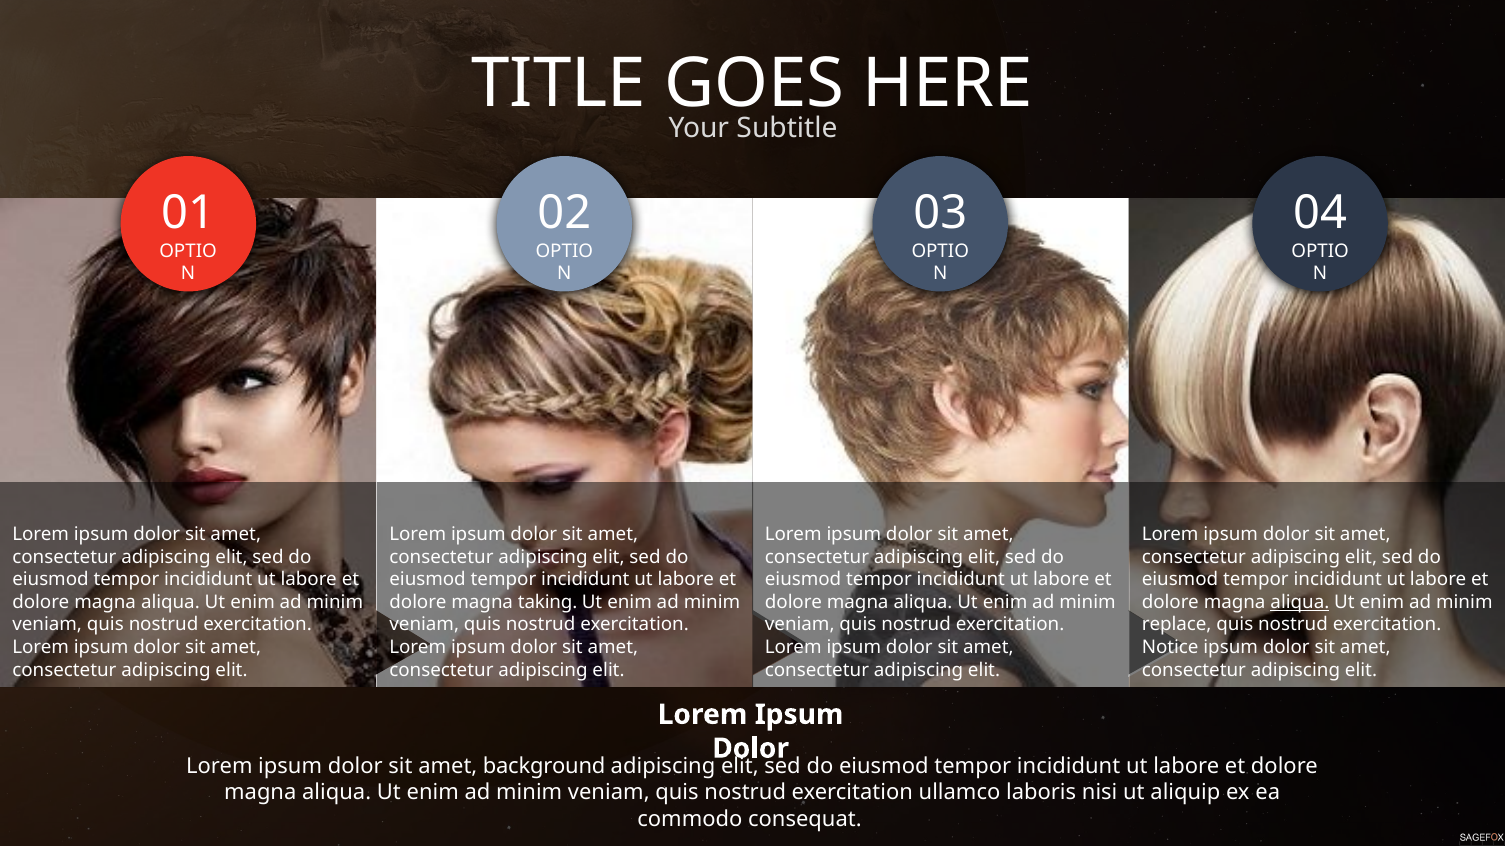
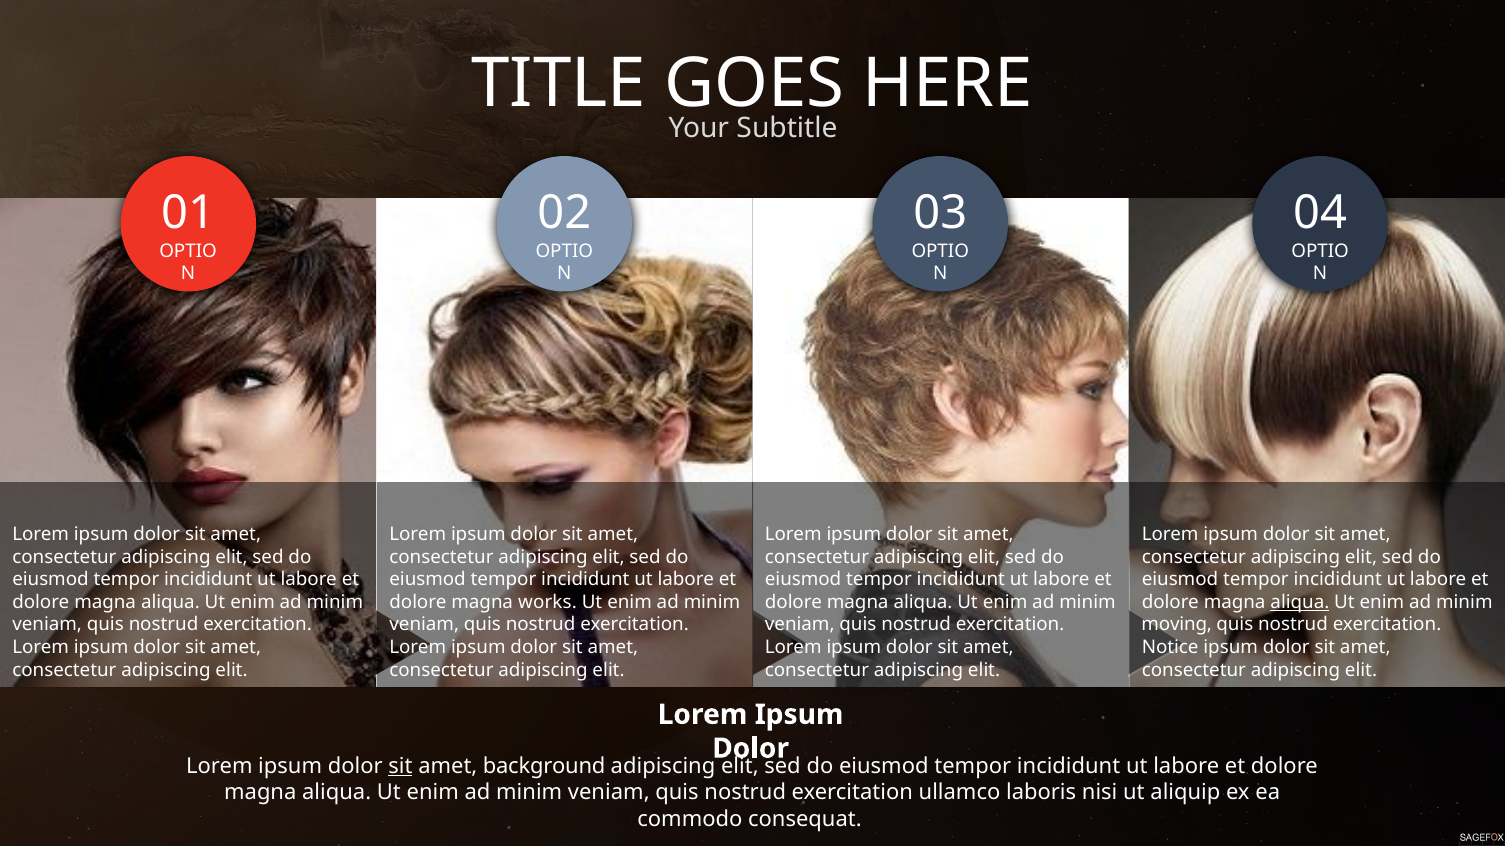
taking: taking -> works (547, 603)
replace: replace -> moving (1177, 625)
sit underline: none -> present (400, 767)
